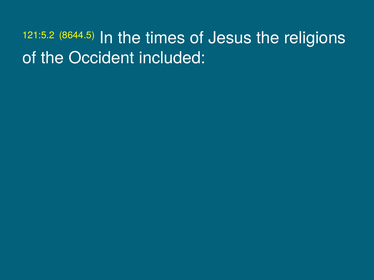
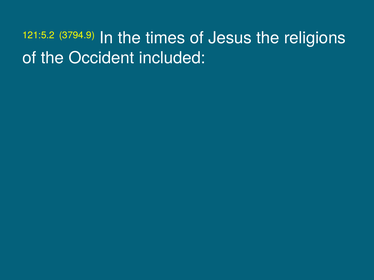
8644.5: 8644.5 -> 3794.9 (77, 35)
